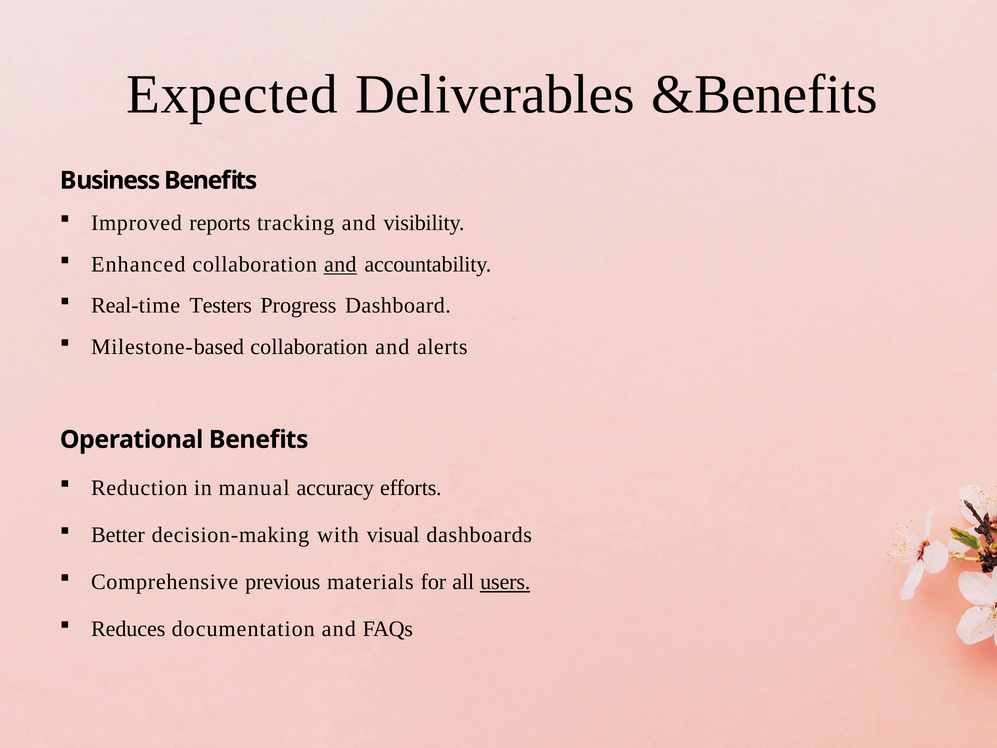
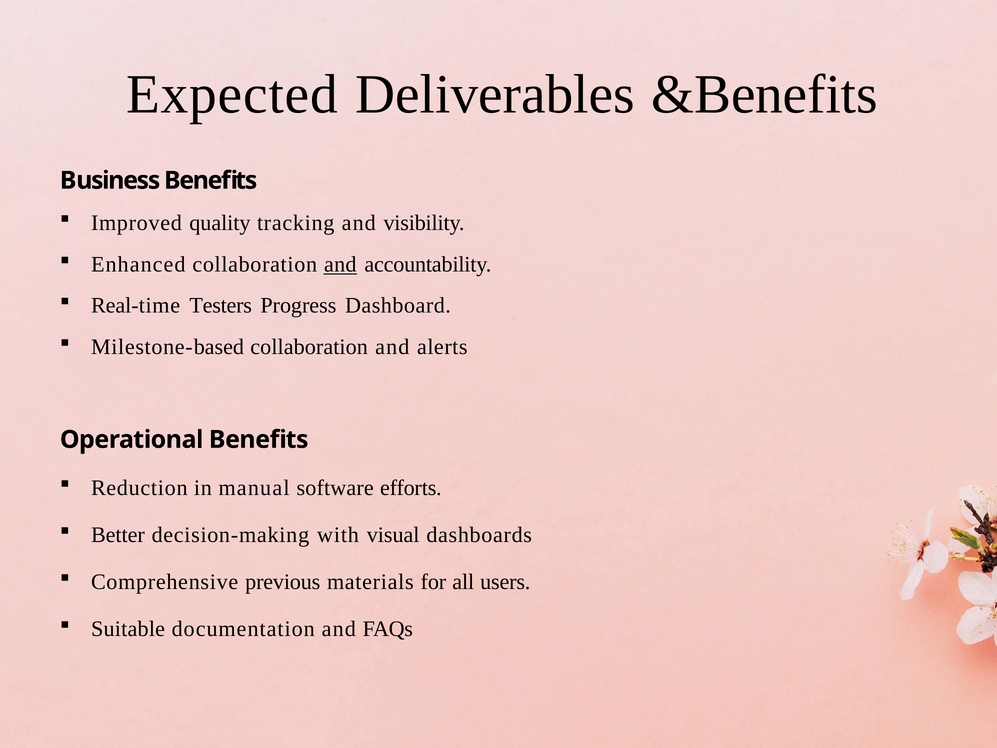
reports: reports -> quality (220, 223)
accuracy: accuracy -> software (335, 488)
users underline: present -> none (505, 582)
Reduces: Reduces -> Suitable (128, 629)
